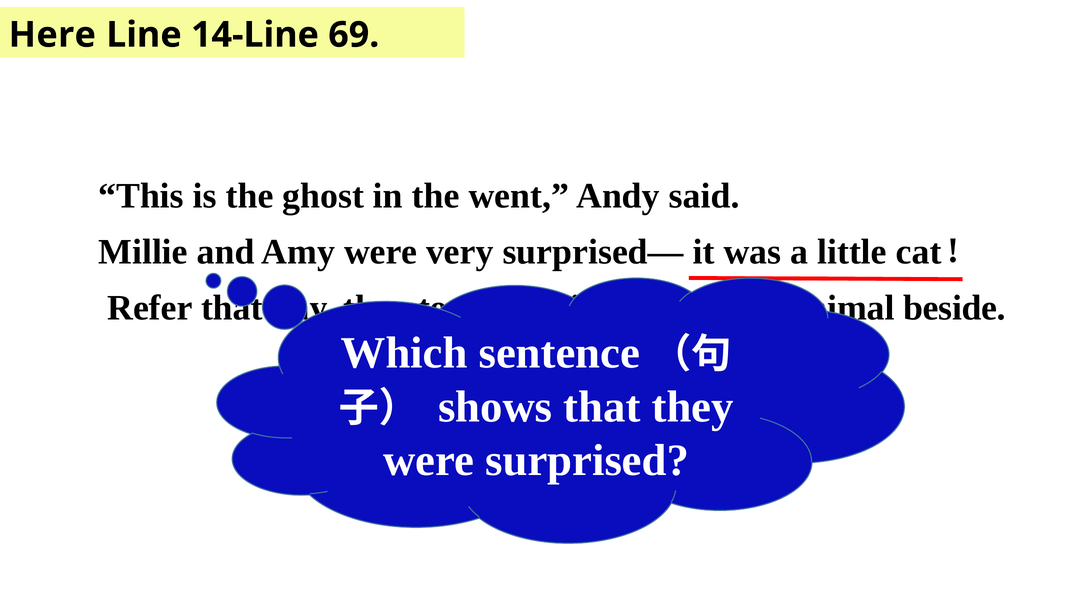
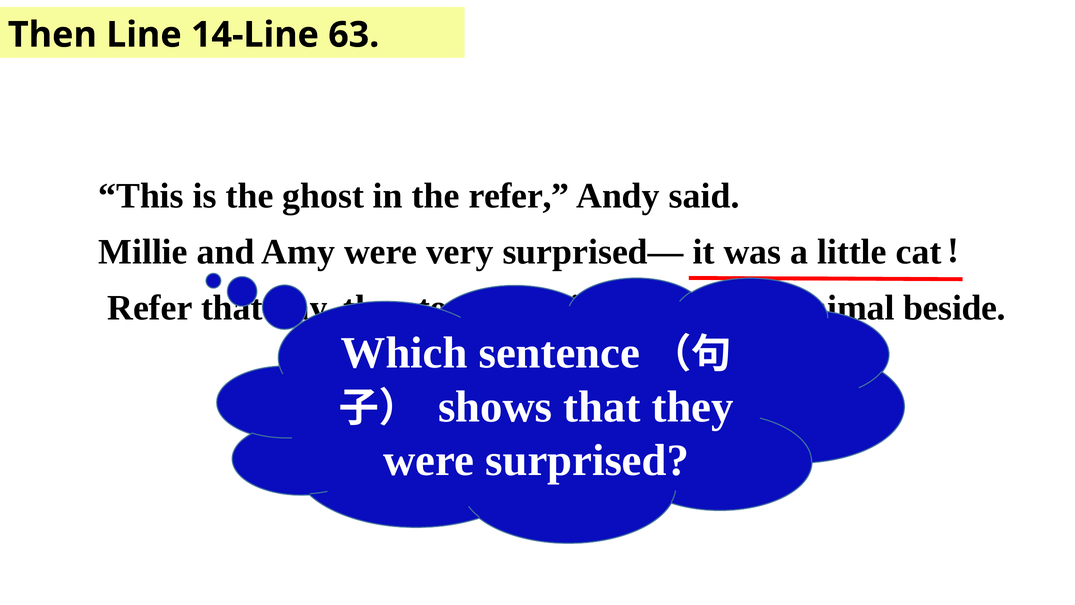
Here: Here -> Then (52, 35)
69: 69 -> 63 (354, 35)
the went: went -> refer (519, 196)
